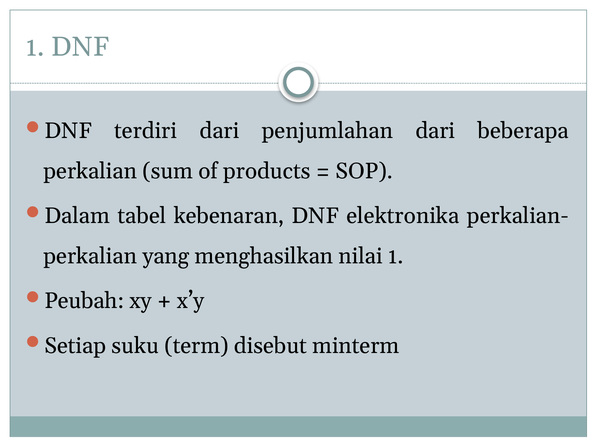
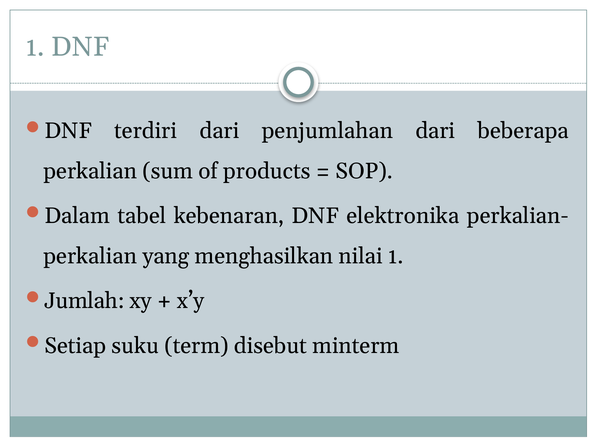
Peubah: Peubah -> Jumlah (84, 301)
